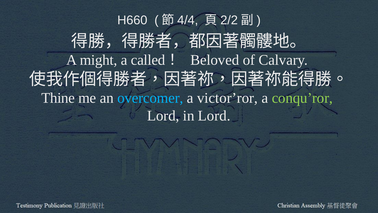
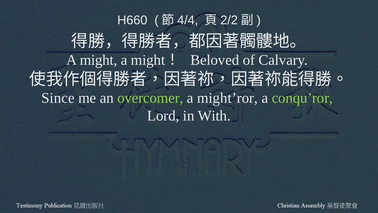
called: called -> might (148, 60)
Thine: Thine -> Since (58, 98)
overcomer colour: light blue -> light green (150, 98)
victor’ror: victor’ror -> might’ror (227, 98)
in Lord: Lord -> With (214, 115)
